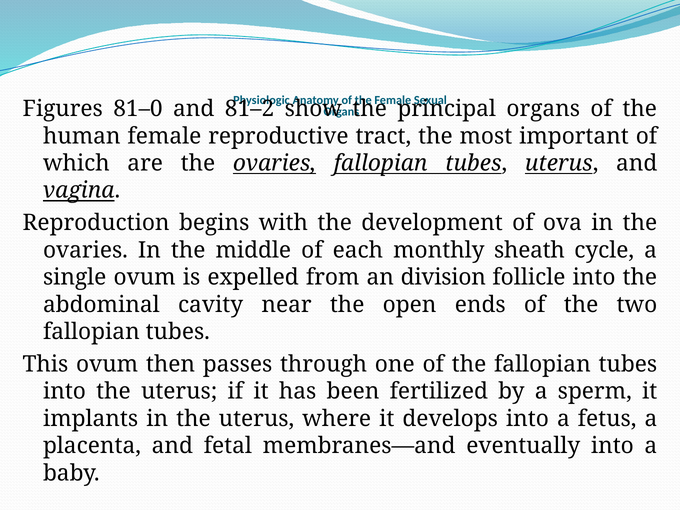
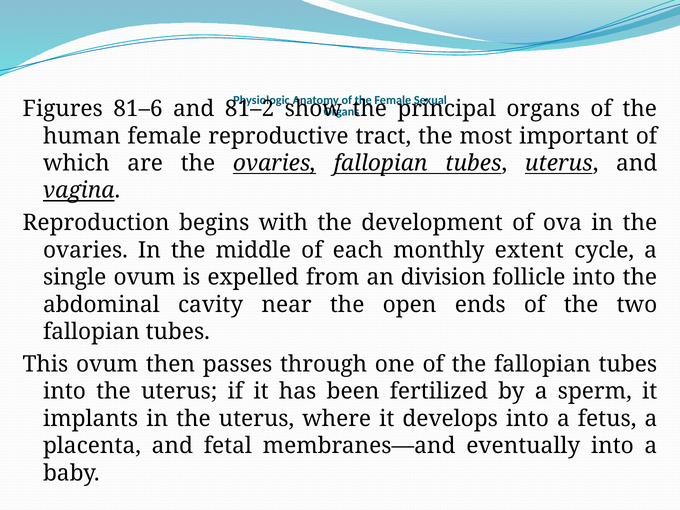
81–0: 81–0 -> 81–6 (138, 109)
sheath: sheath -> extent (529, 250)
